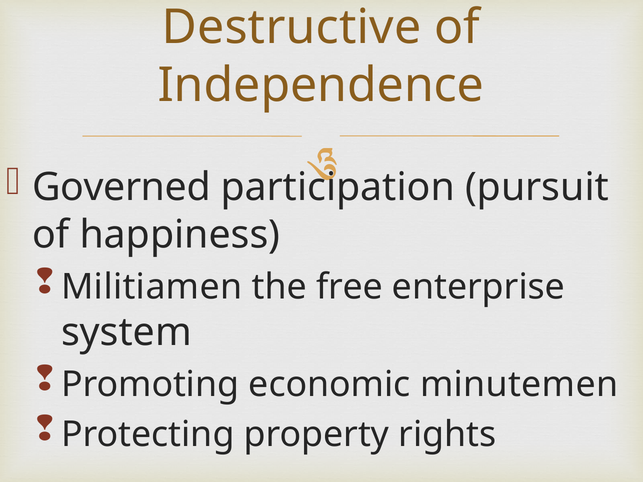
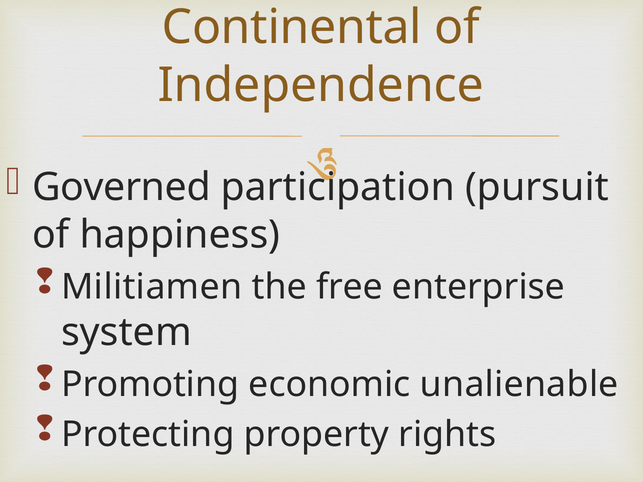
Destructive: Destructive -> Continental (292, 28)
minutemen: minutemen -> unalienable (519, 384)
